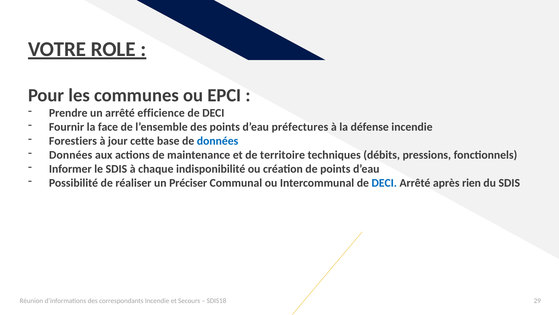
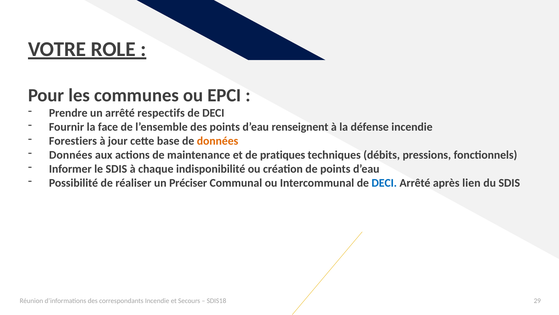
efficience: efficience -> respectifs (161, 113)
préfectures: préfectures -> renseignent (300, 127)
données colour: blue -> orange (218, 141)
territoire: territoire -> pratiques (283, 155)
rien: rien -> lien (471, 183)
